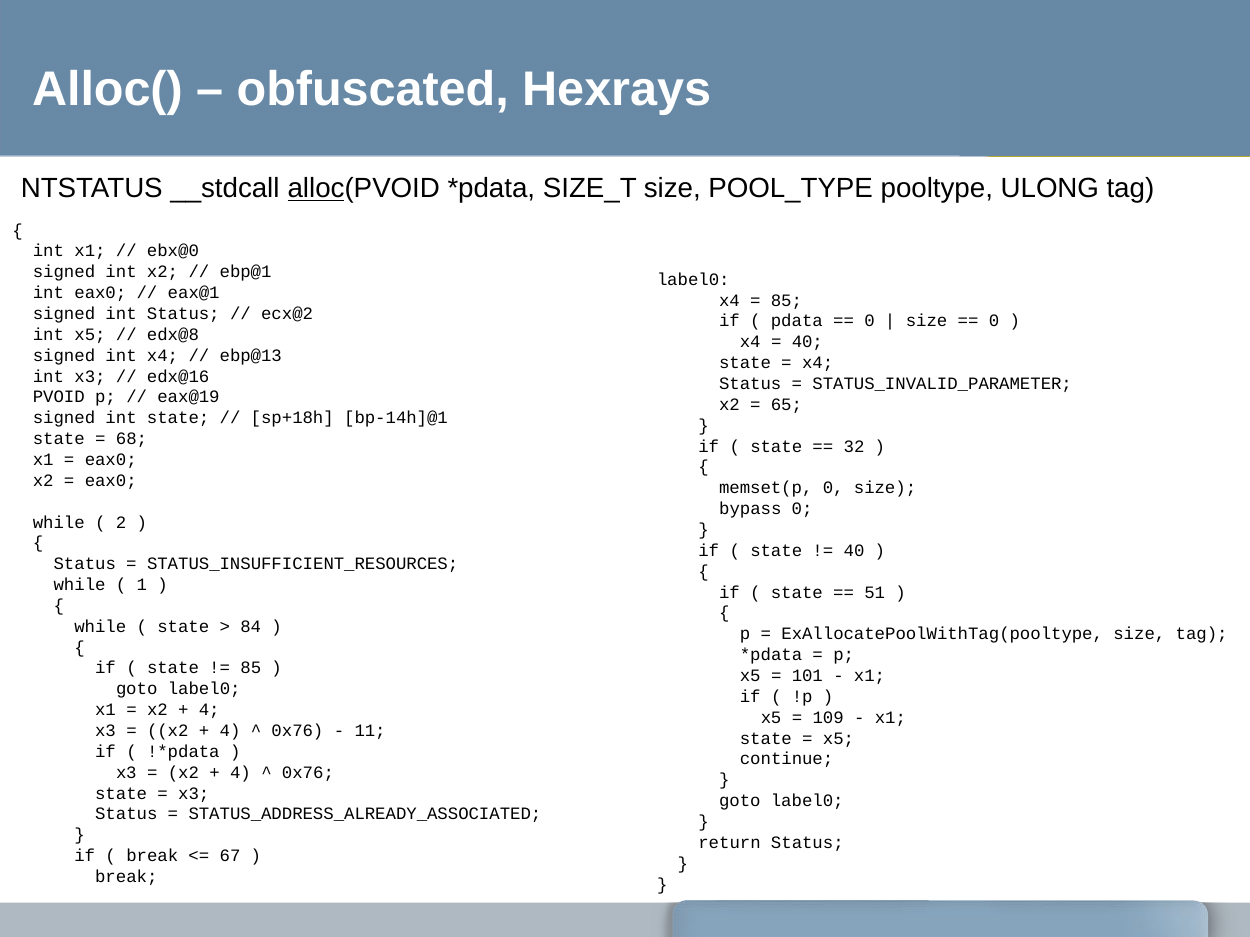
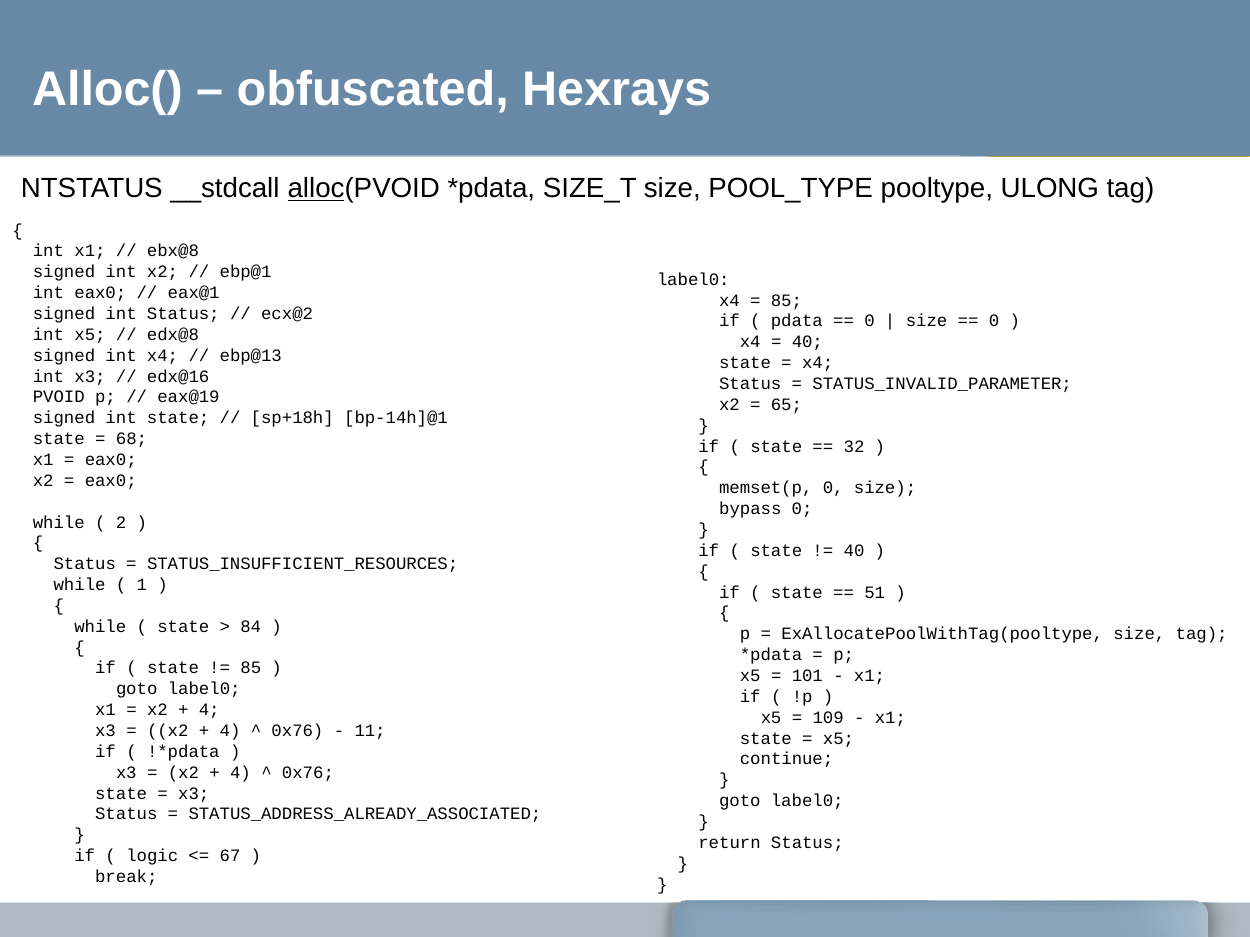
ebx@0: ebx@0 -> ebx@8 (173, 251)
break: break -> logic (152, 856)
